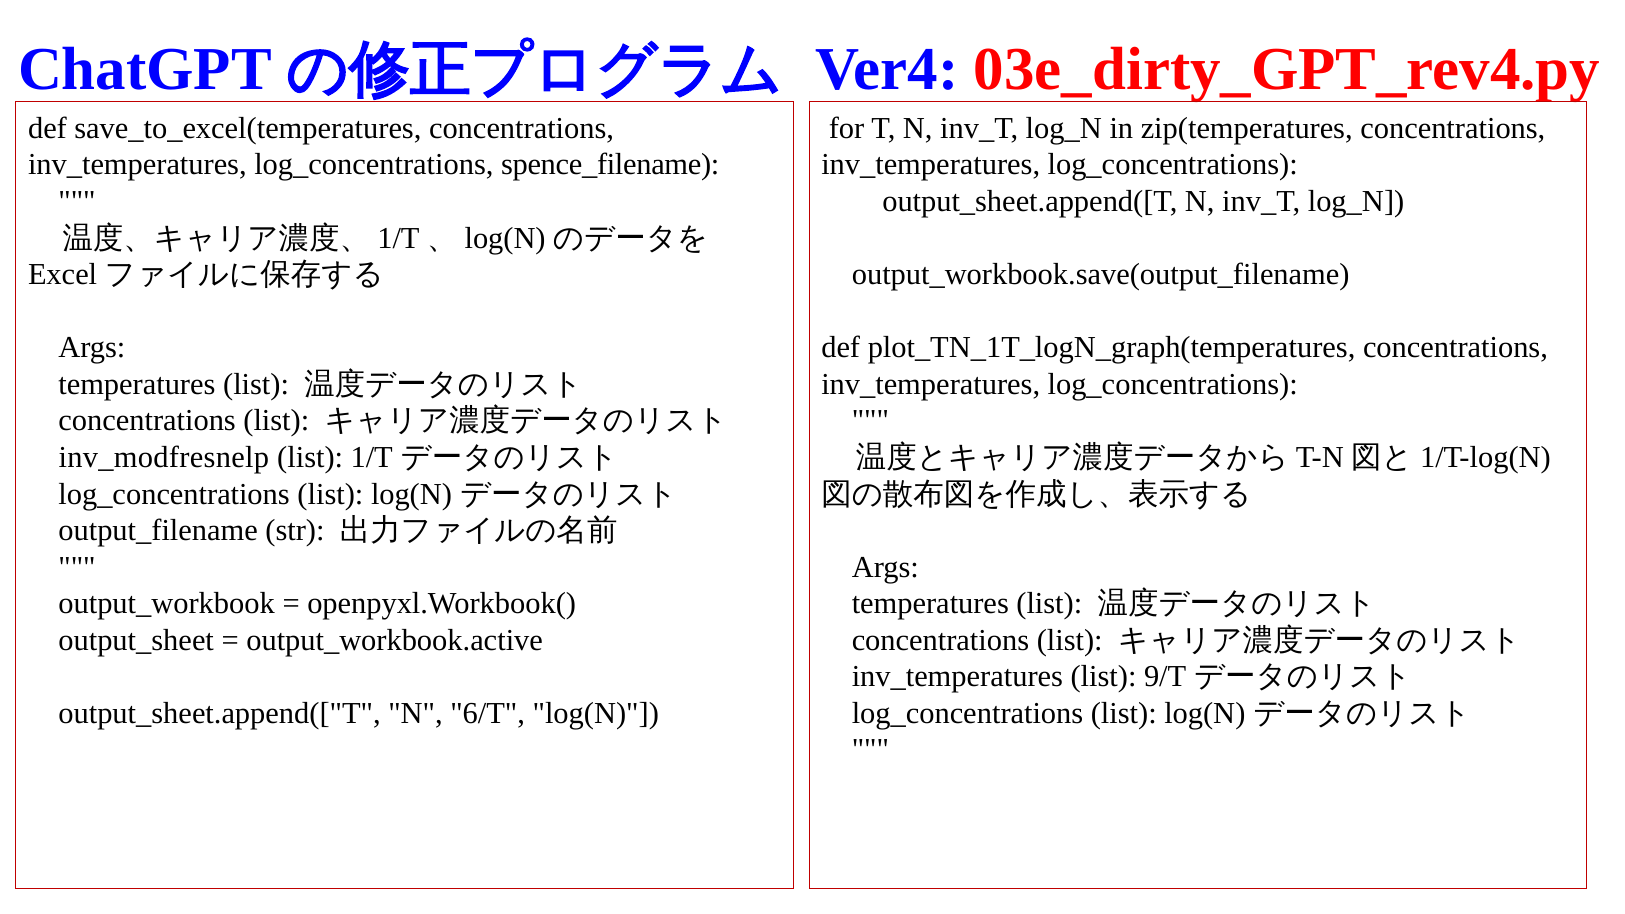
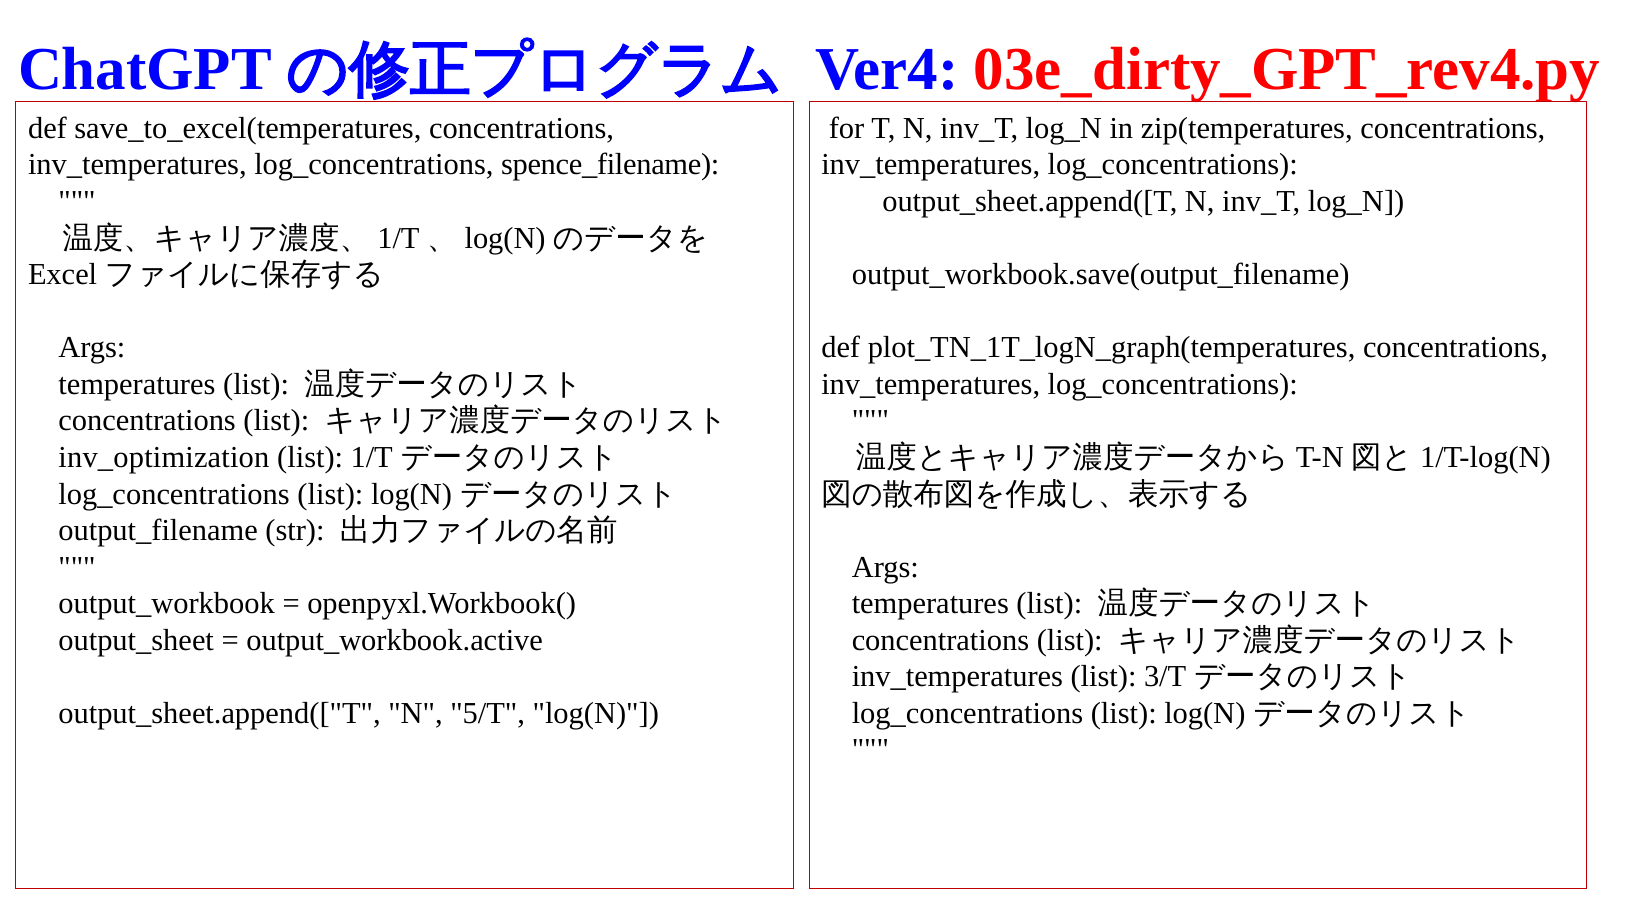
inv_modfresnelp: inv_modfresnelp -> inv_optimization (164, 457)
9/T: 9/T -> 3/T (1165, 677)
6/T: 6/T -> 5/T (488, 713)
